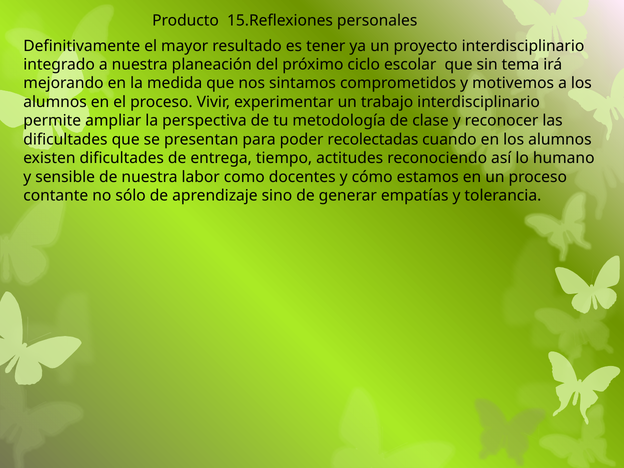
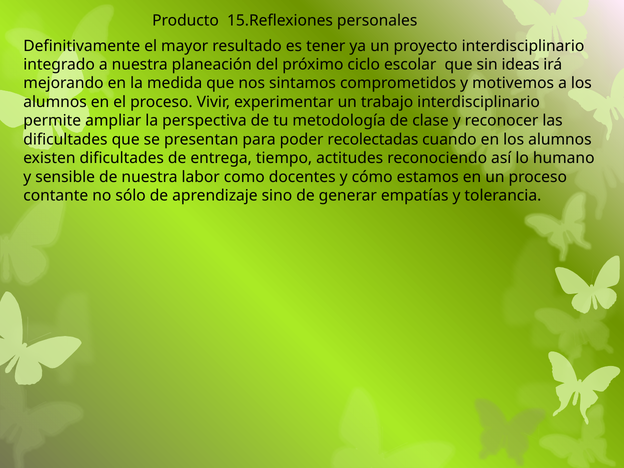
tema: tema -> ideas (521, 65)
